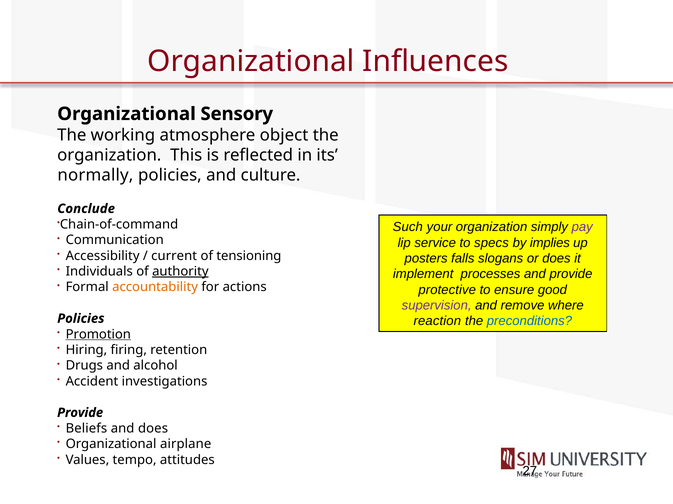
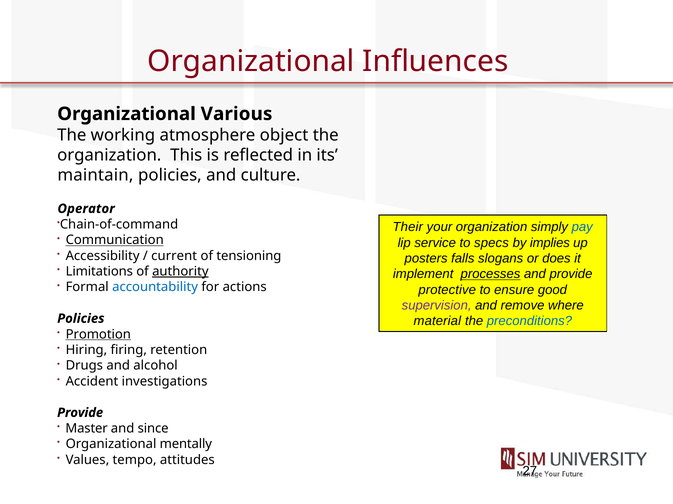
Sensory: Sensory -> Various (237, 114)
normally: normally -> maintain (95, 176)
Conclude: Conclude -> Operator (86, 209)
Such: Such -> Their (408, 227)
pay colour: purple -> blue (582, 227)
Communication underline: none -> present (115, 240)
Individuals: Individuals -> Limitations (99, 272)
processes underline: none -> present (490, 274)
accountability colour: orange -> blue (155, 288)
reaction: reaction -> material (437, 322)
Beliefs: Beliefs -> Master (87, 429)
and does: does -> since (153, 429)
airplane: airplane -> mentally (186, 445)
